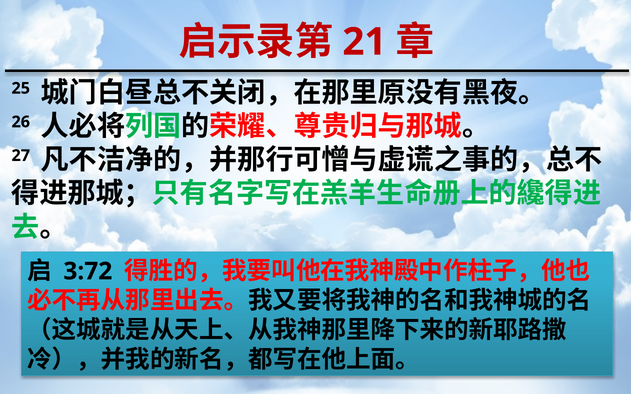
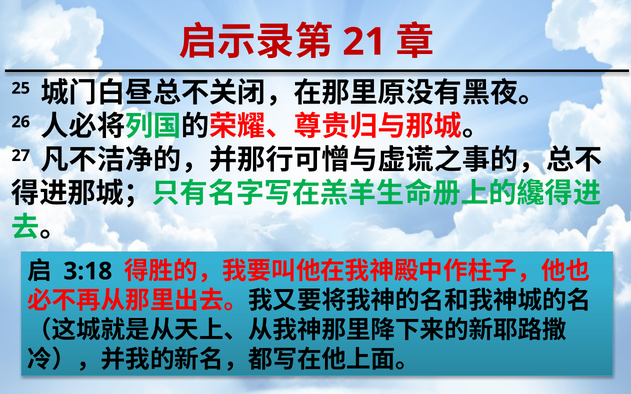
3:72: 3:72 -> 3:18 (88, 272)
